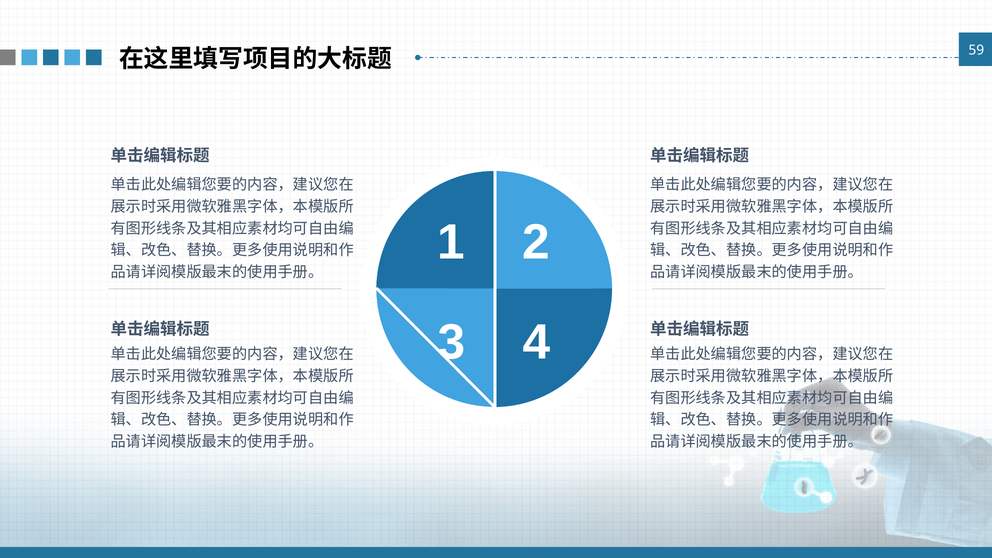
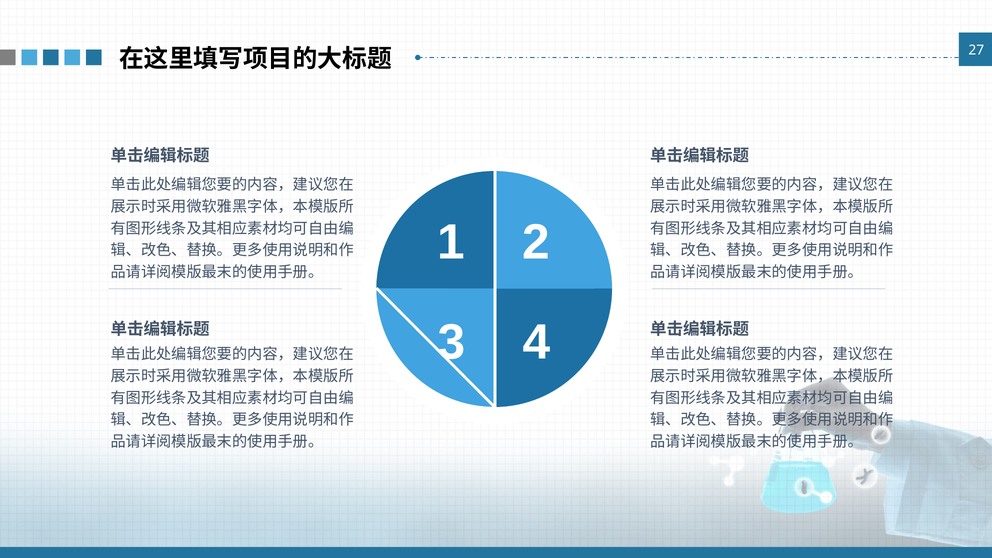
59: 59 -> 27 (976, 50)
